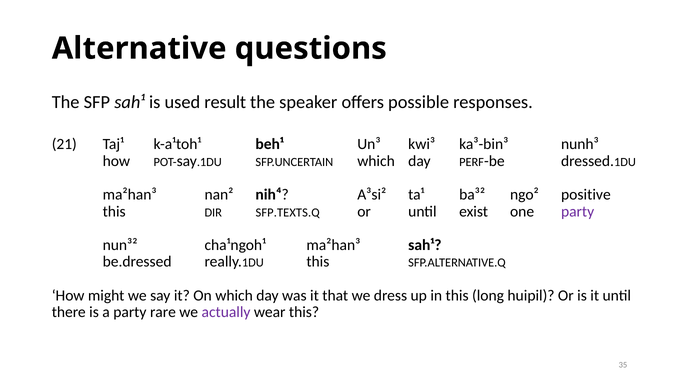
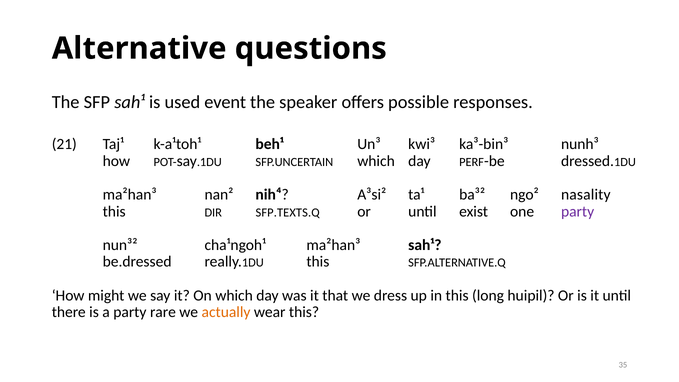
result: result -> event (225, 102)
positive: positive -> nasality (586, 195)
actually colour: purple -> orange (226, 312)
